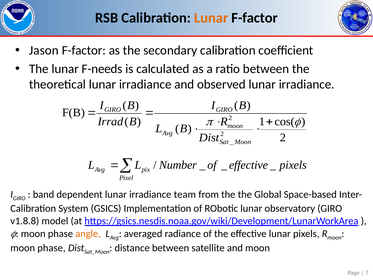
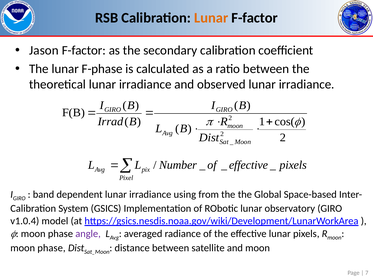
F-needs: F-needs -> F-phase (102, 69)
team: team -> using (185, 194)
v1.8.8: v1.8.8 -> v1.0.4 (25, 221)
angle colour: orange -> purple (88, 233)
